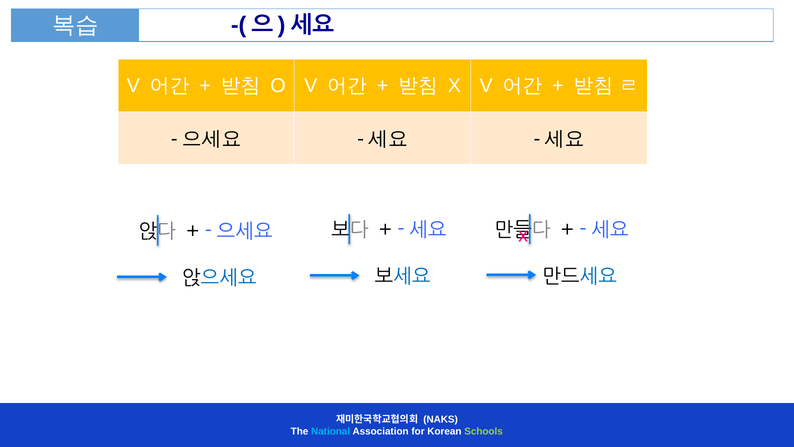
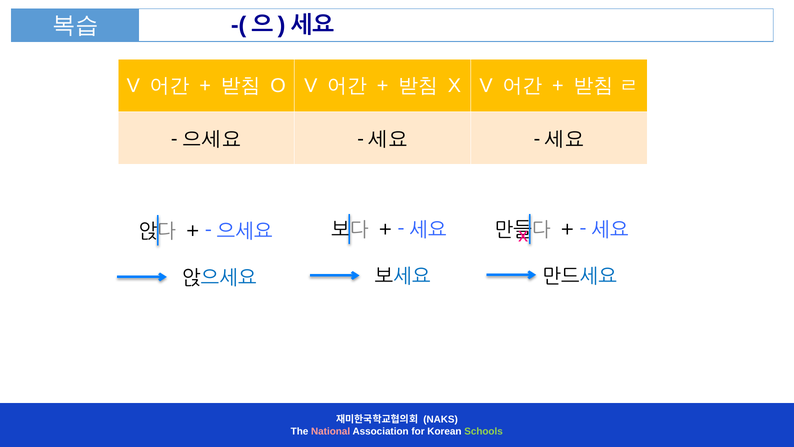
National colour: light blue -> pink (331, 431)
